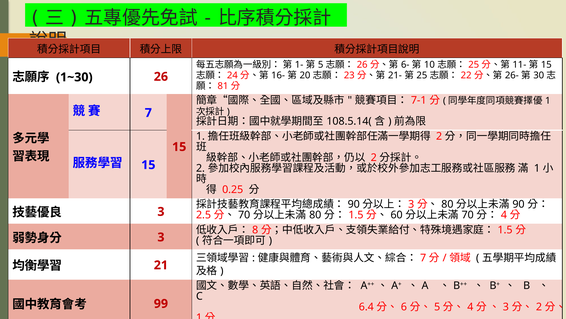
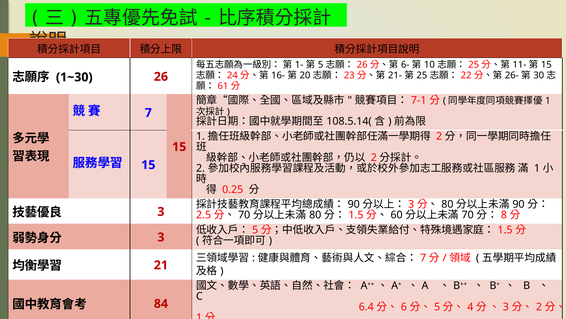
81: 81 -> 61 (223, 86)
4: 4 -> 8 (504, 215)
8: 8 -> 5 (255, 230)
99: 99 -> 84 (161, 303)
